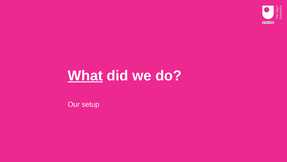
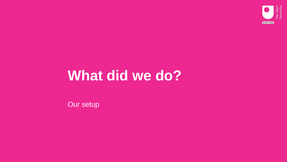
What underline: present -> none (85, 75)
